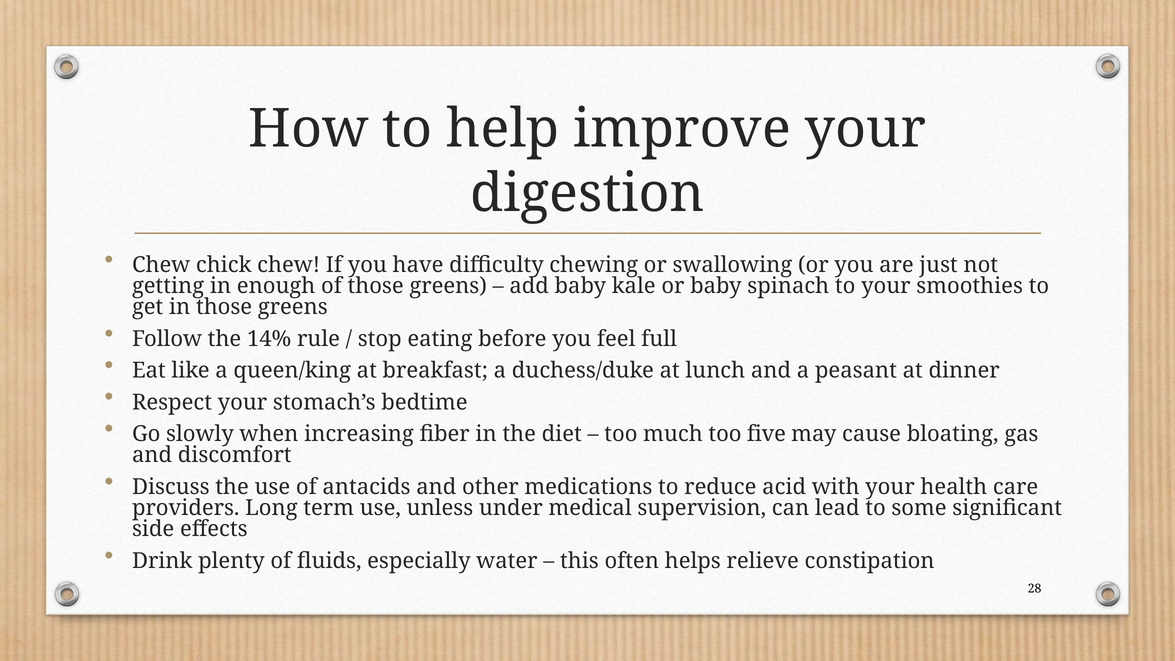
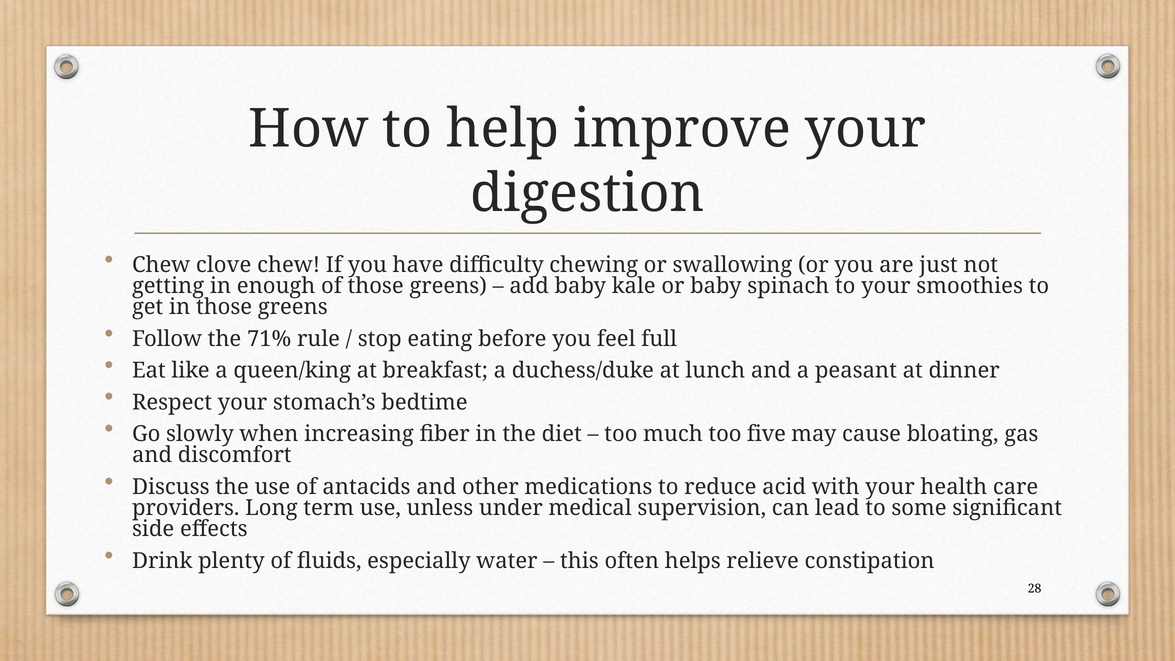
chick: chick -> clove (224, 265)
14%: 14% -> 71% (269, 339)
